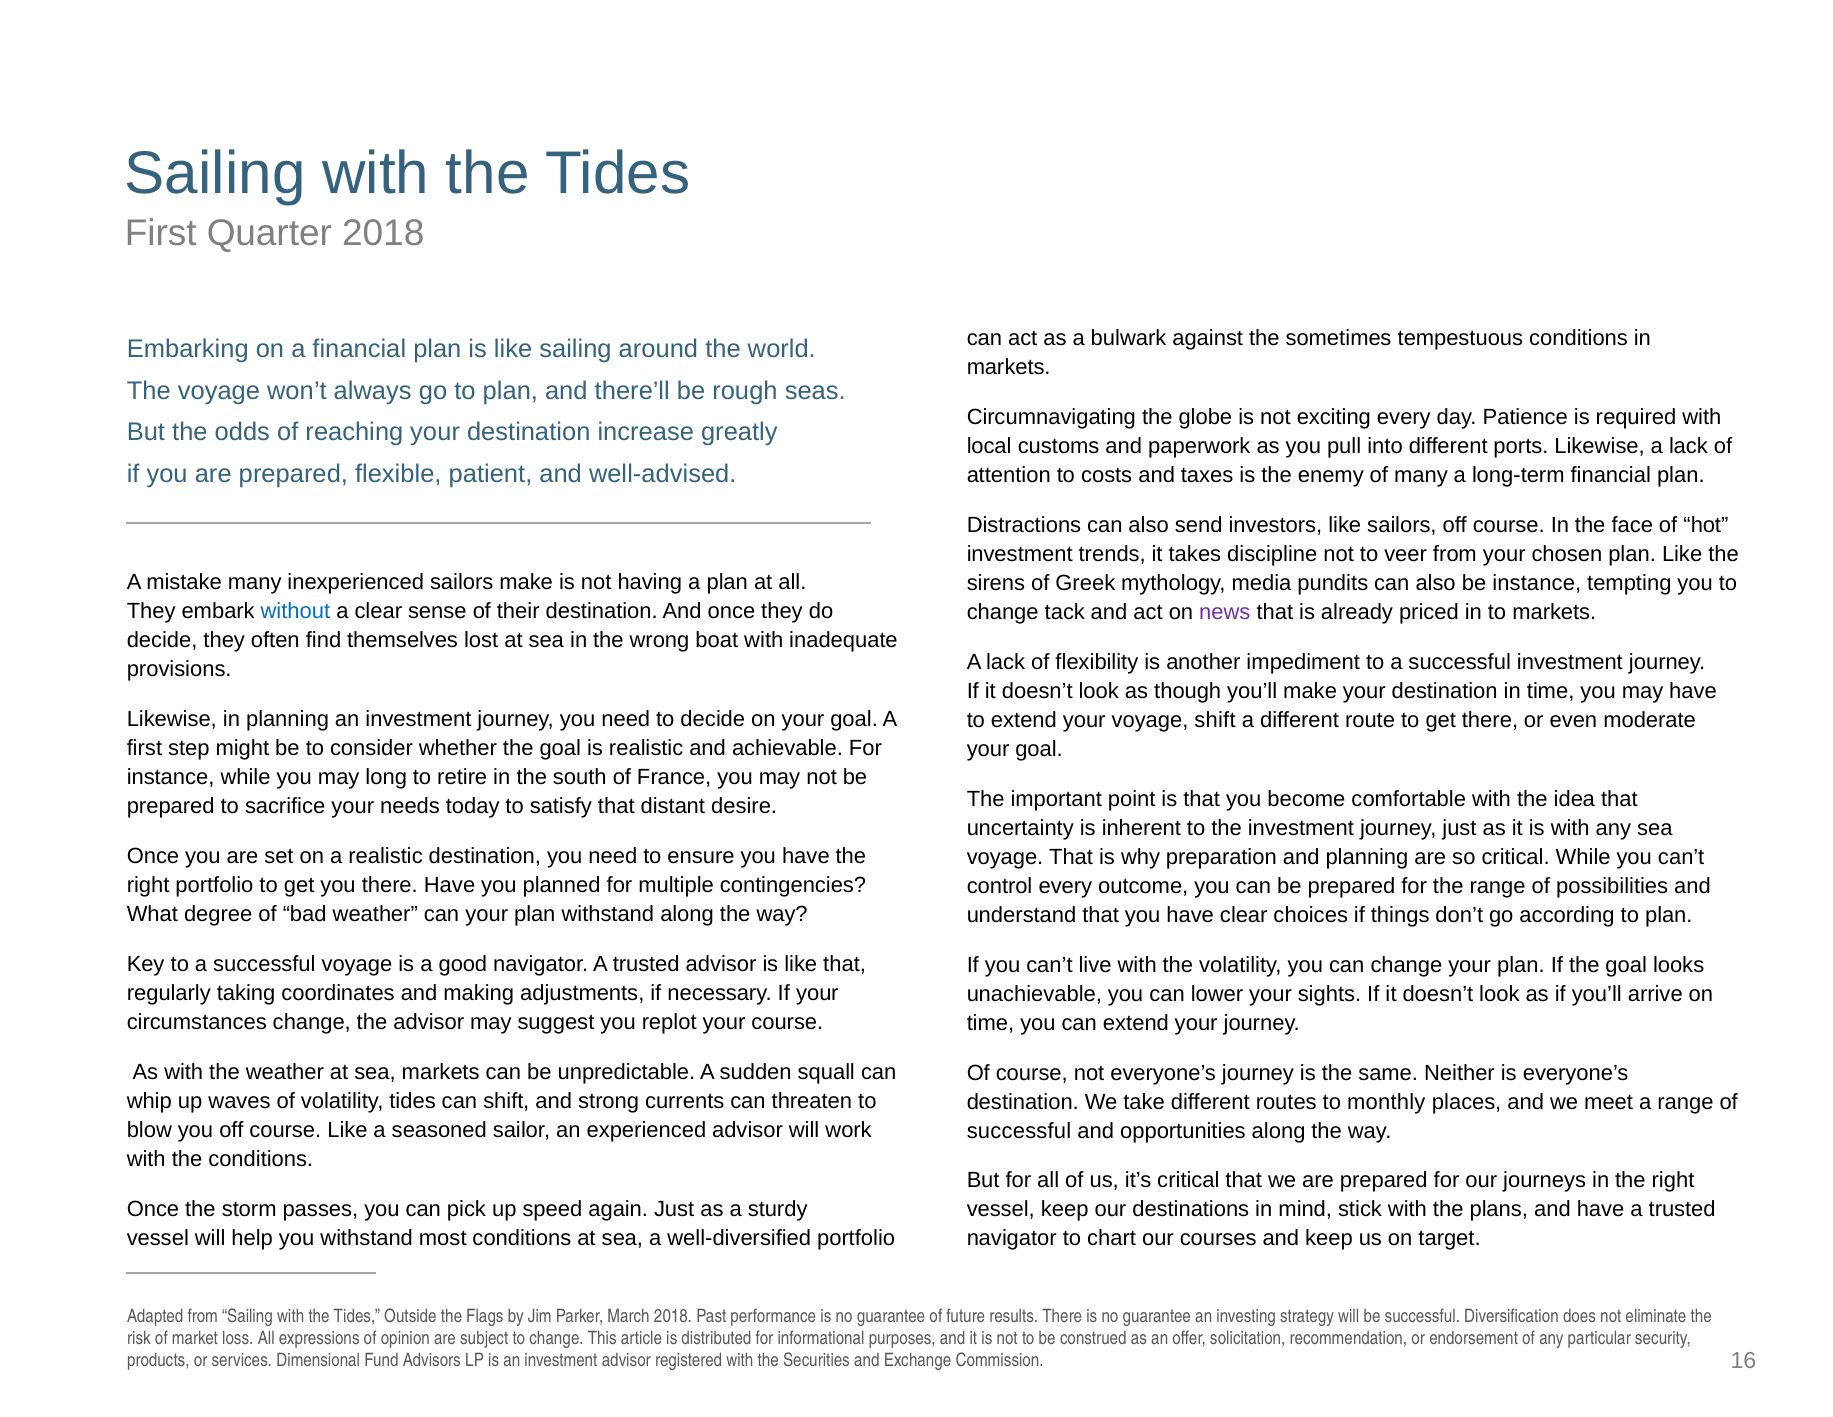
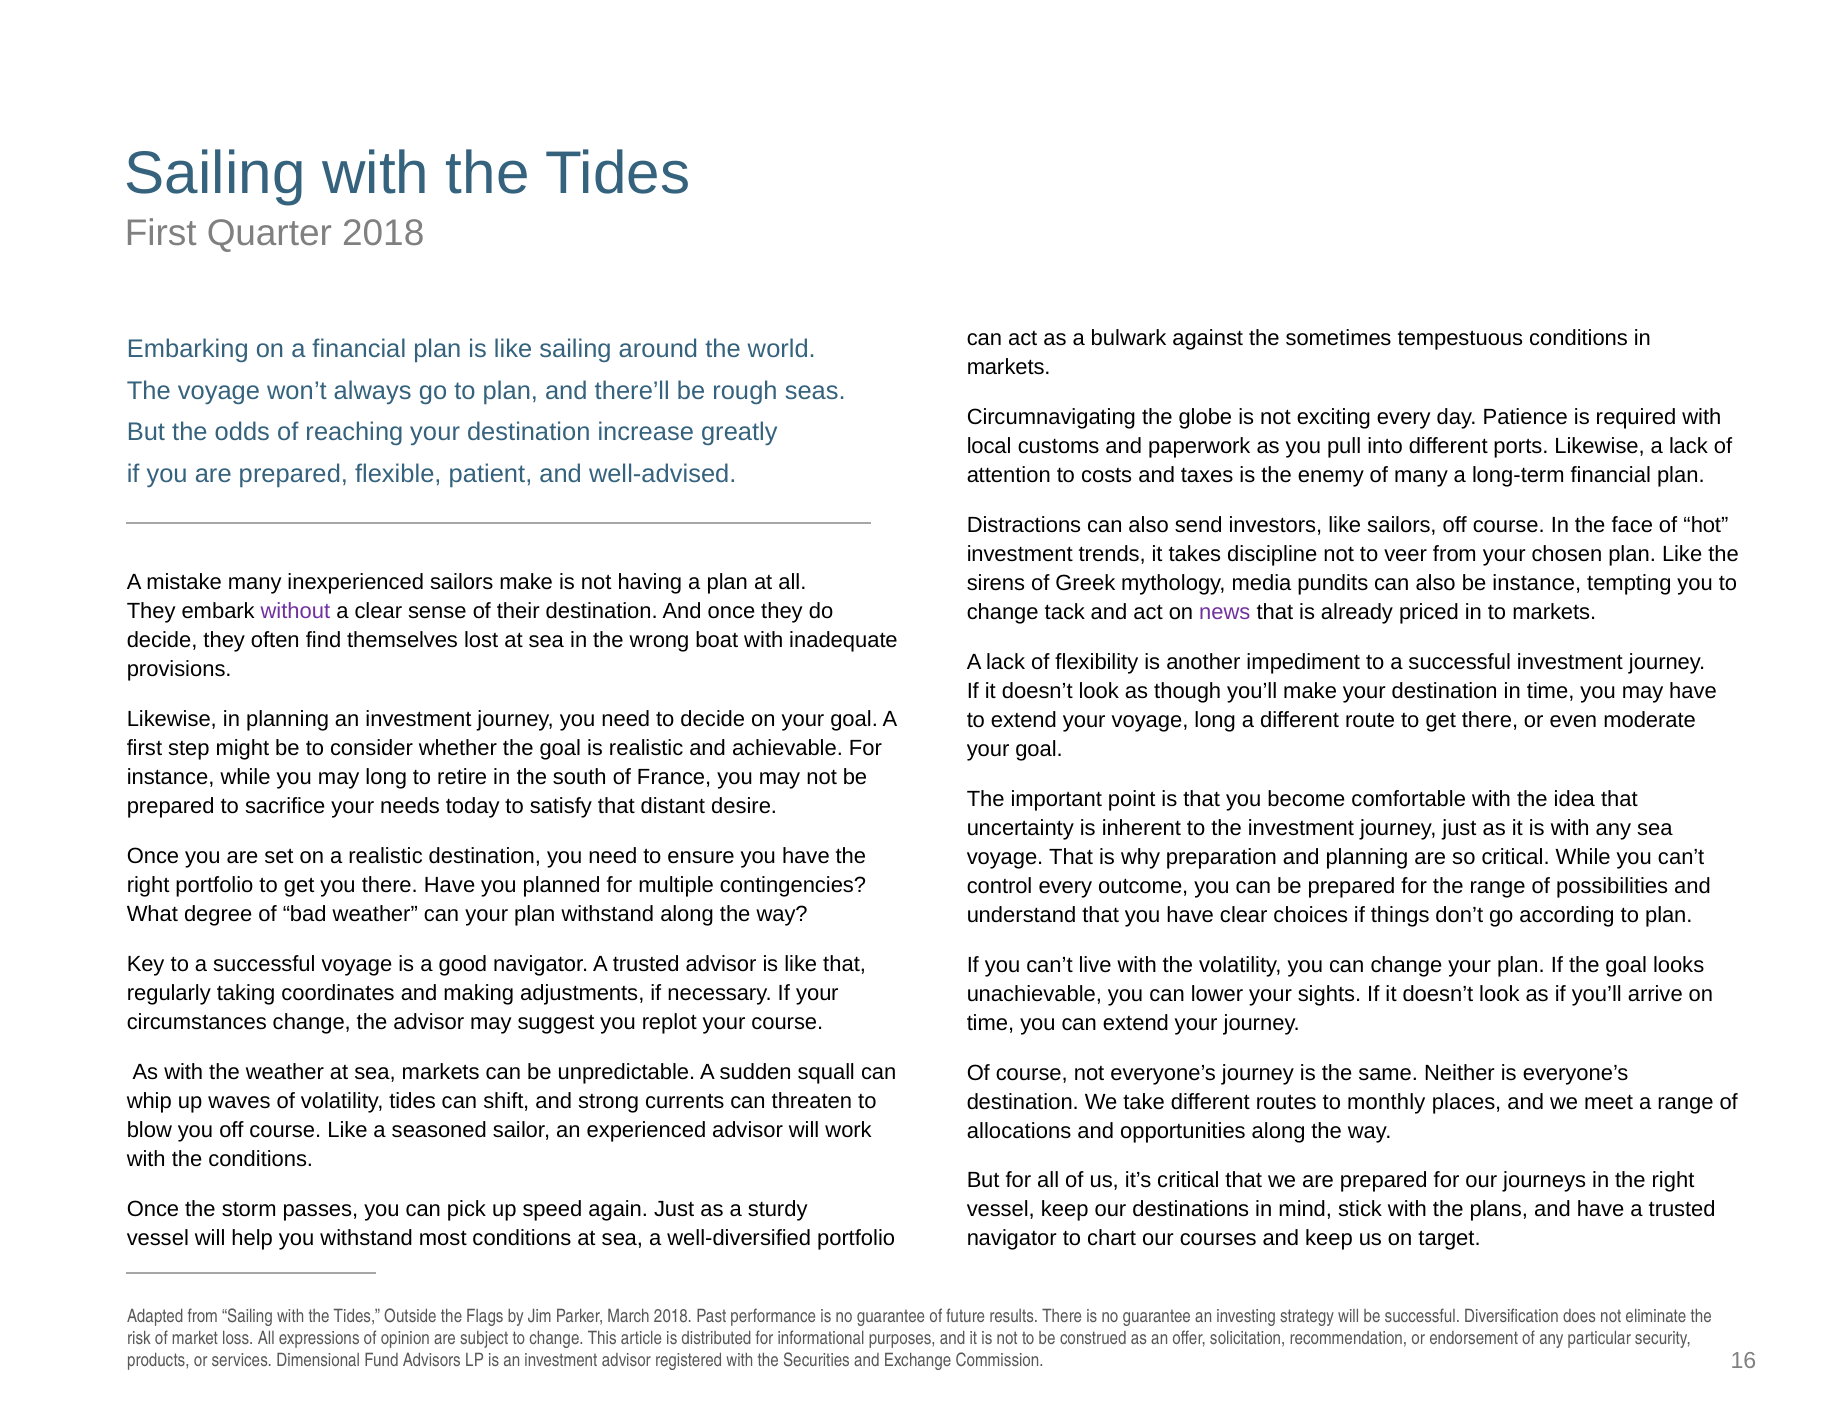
without colour: blue -> purple (295, 611)
voyage shift: shift -> long (1215, 720)
successful: successful -> allocations (1019, 1130)
